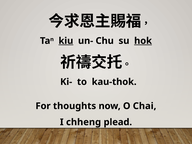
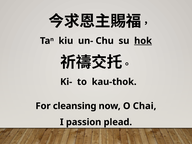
kiu underline: present -> none (66, 41)
thoughts: thoughts -> cleansing (75, 106)
chheng: chheng -> passion (84, 122)
